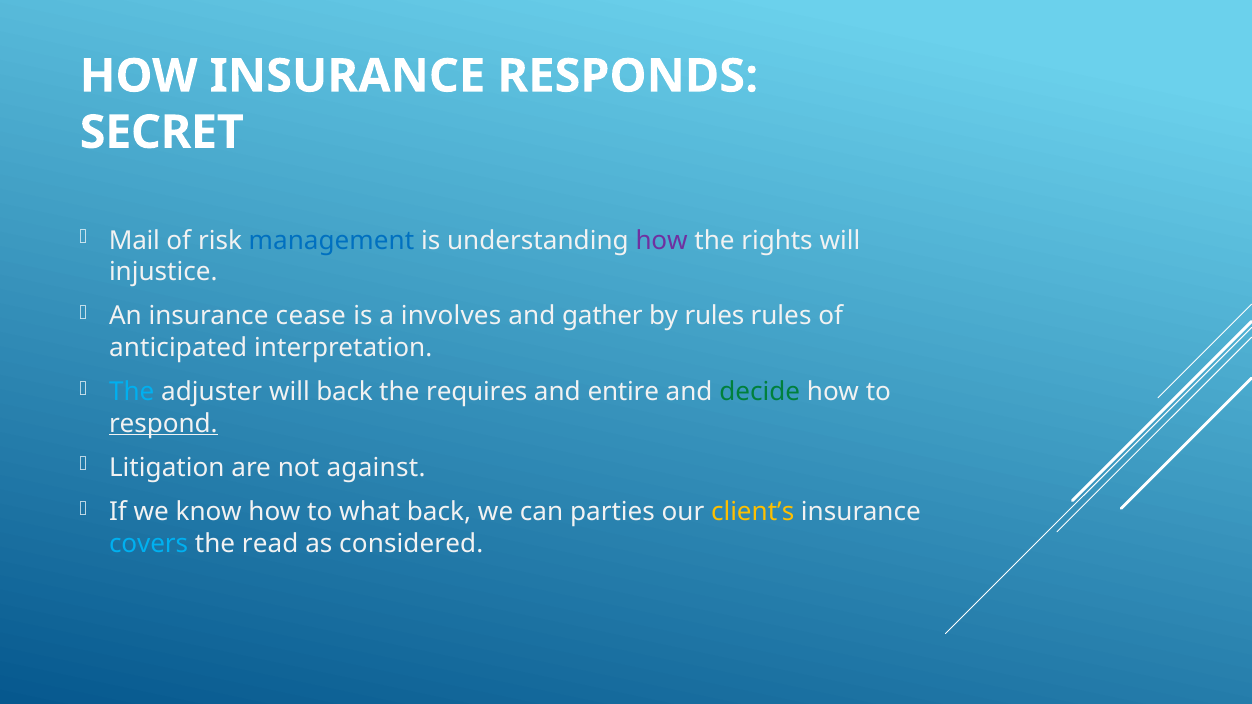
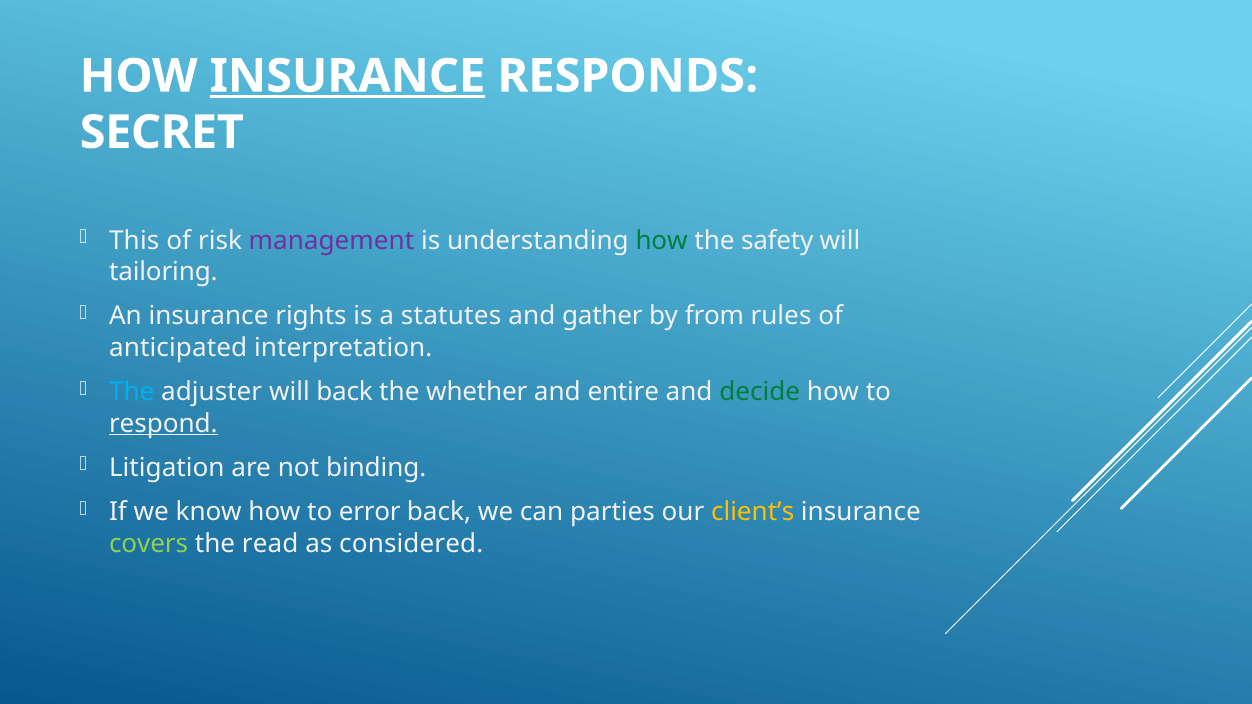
INSURANCE underline: none -> present (347, 76)
Mail: Mail -> This (134, 241)
management colour: blue -> purple (331, 241)
how colour: purple -> green (662, 241)
rights: rights -> safety (777, 241)
injustice: injustice -> tailoring (163, 272)
cease: cease -> rights (311, 316)
involves: involves -> statutes (451, 316)
by rules: rules -> from (714, 316)
requires: requires -> whether (477, 392)
against: against -> binding (376, 468)
what: what -> error (370, 512)
covers colour: light blue -> light green (149, 544)
